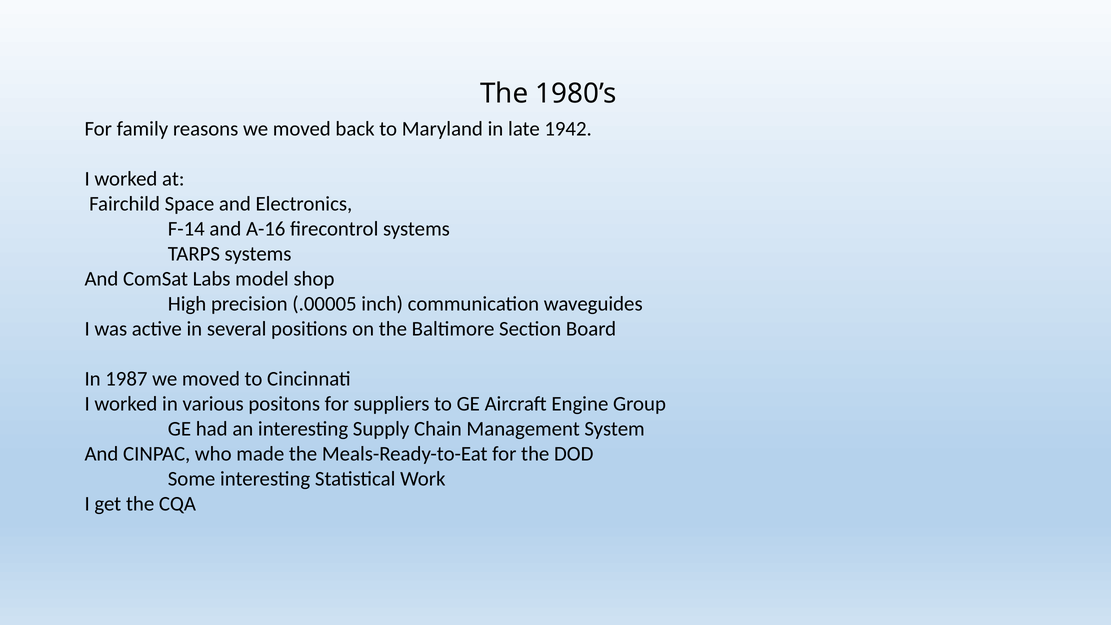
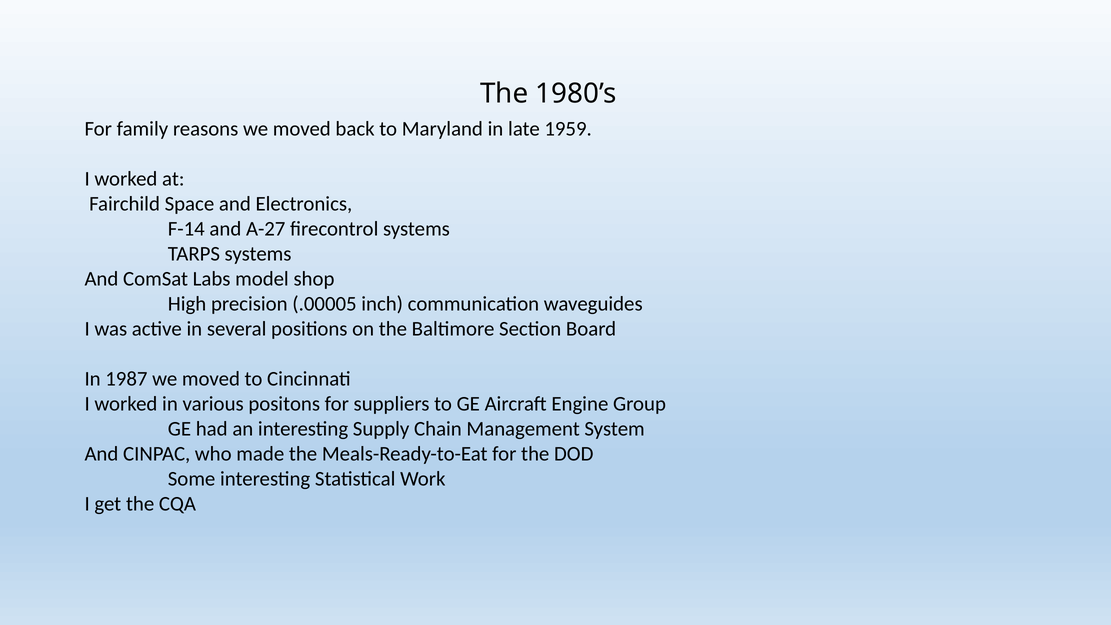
1942: 1942 -> 1959 (568, 129)
A-16: A-16 -> A-27 (266, 229)
